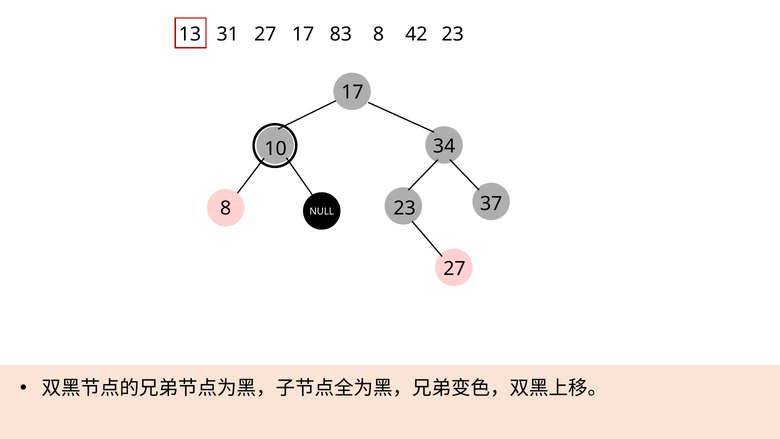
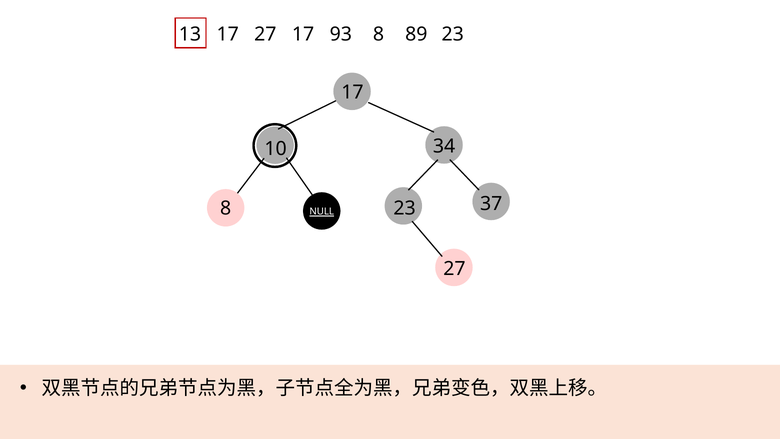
13 31: 31 -> 17 (228, 34)
83: 83 -> 93 (341, 34)
42: 42 -> 89 (416, 34)
NULL underline: none -> present (322, 212)
